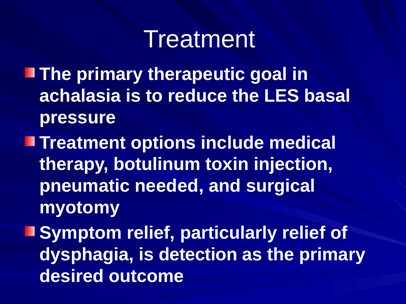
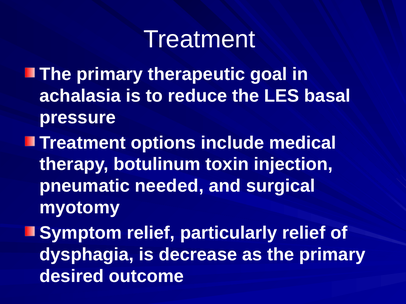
detection: detection -> decrease (198, 255)
